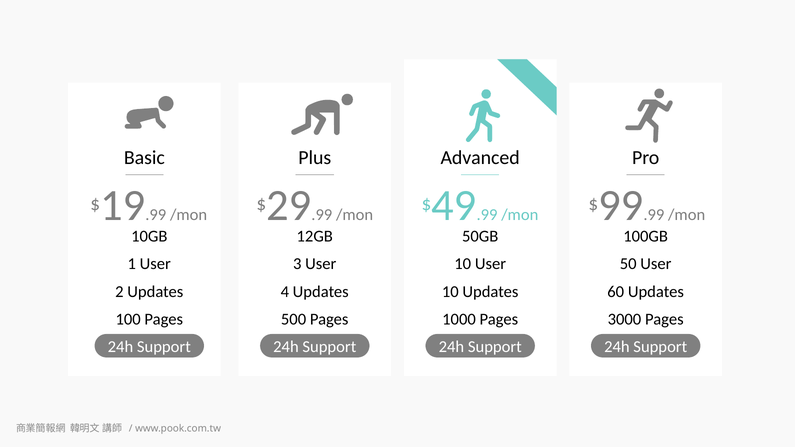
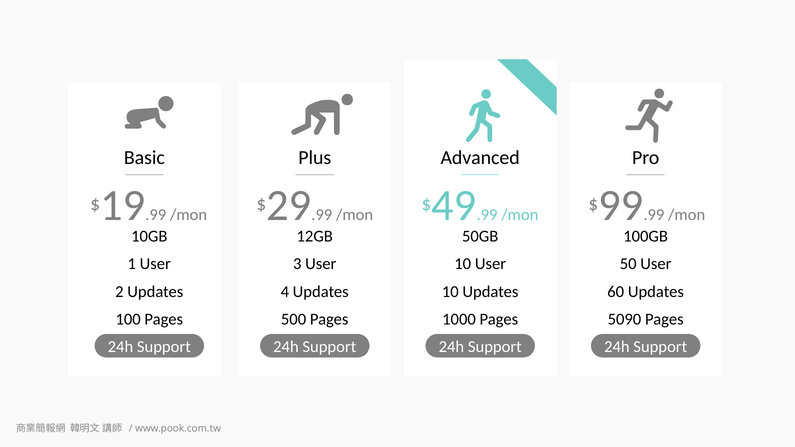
3000: 3000 -> 5090 (624, 319)
